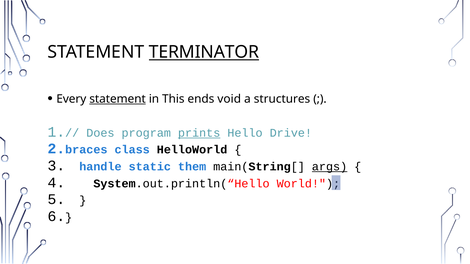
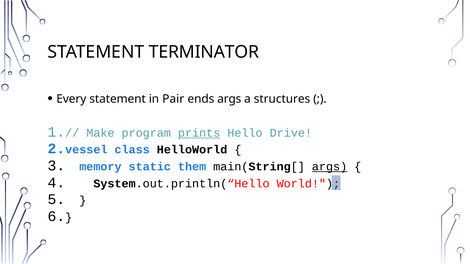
TERMINATOR underline: present -> none (204, 52)
statement underline: present -> none (118, 99)
This: This -> Pair (173, 99)
ends void: void -> args (229, 99)
Does: Does -> Make (100, 133)
braces: braces -> vessel (86, 150)
handle: handle -> memory (100, 167)
